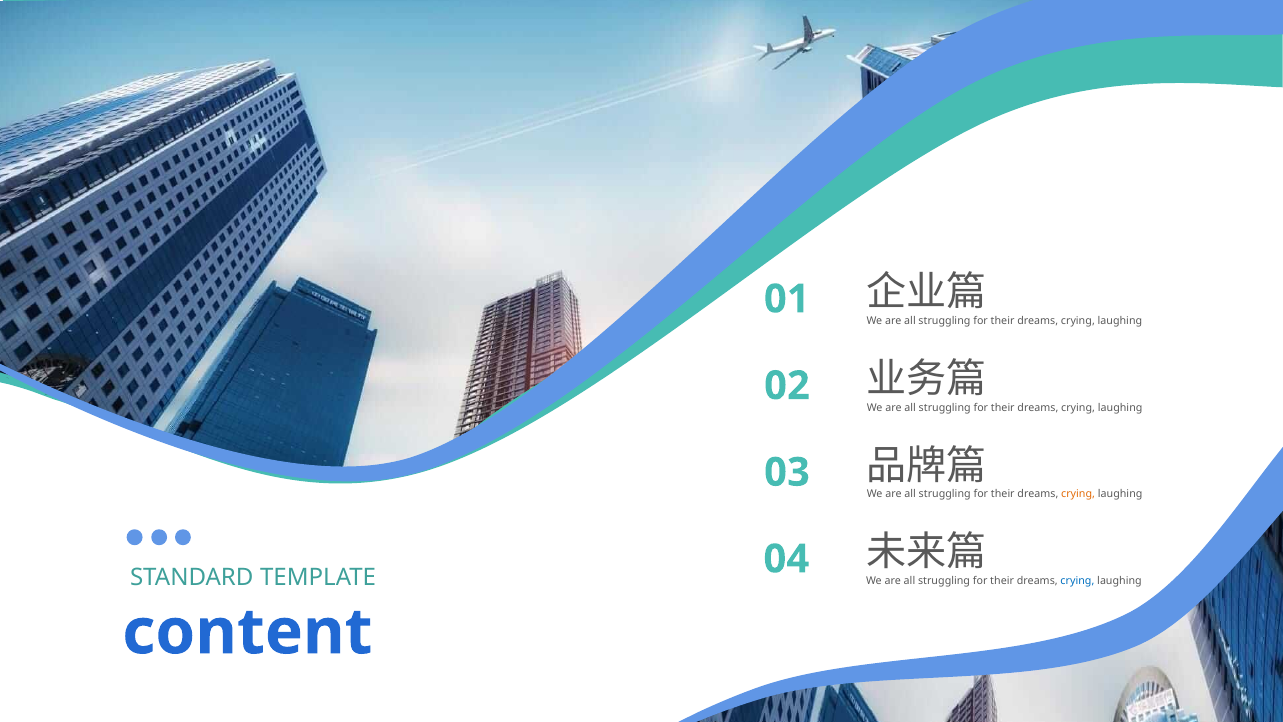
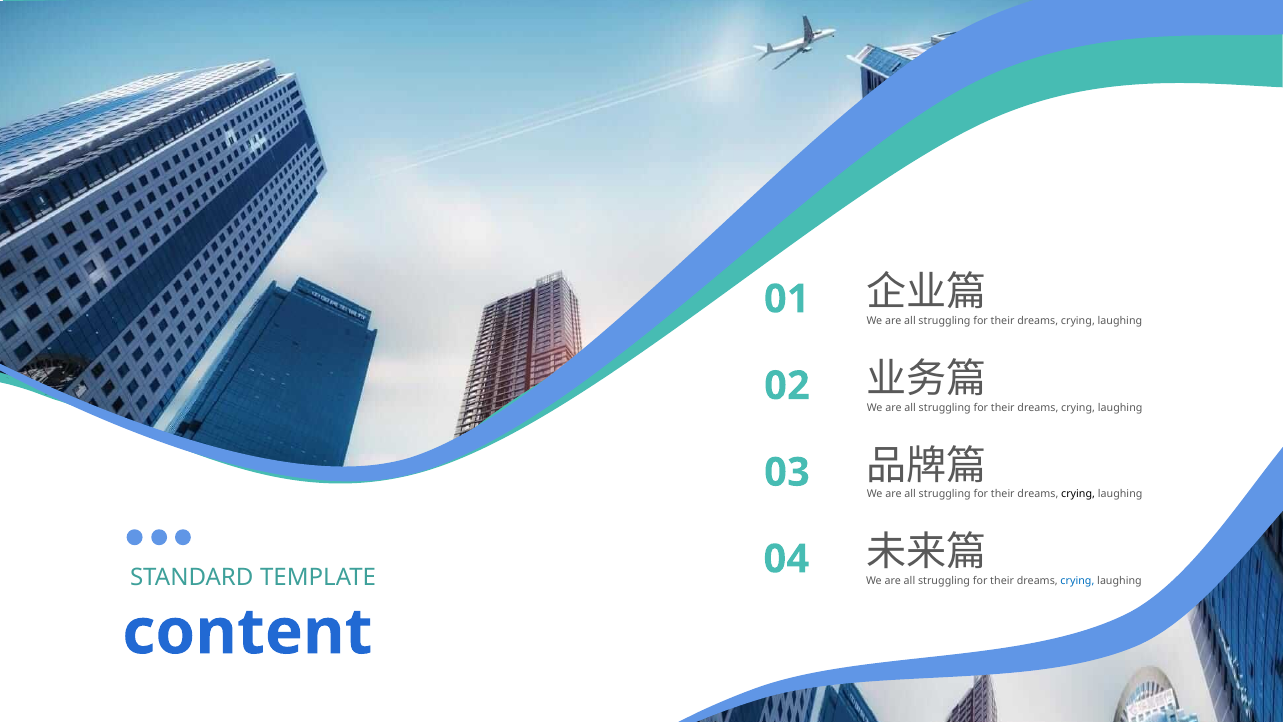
crying colour: orange -> black (1078, 494)
